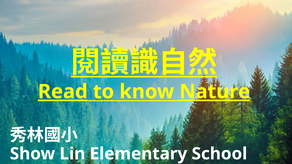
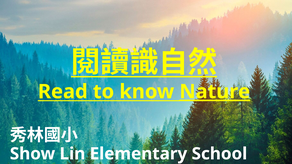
Read underline: present -> none (63, 92)
